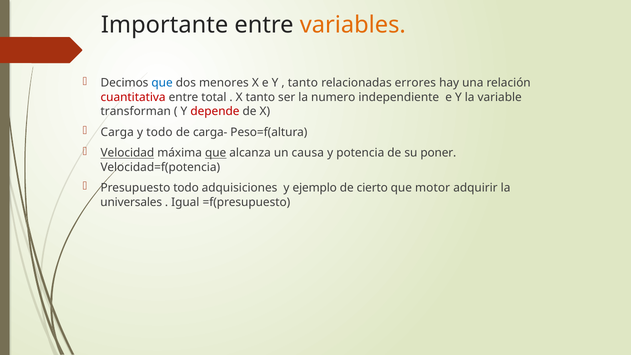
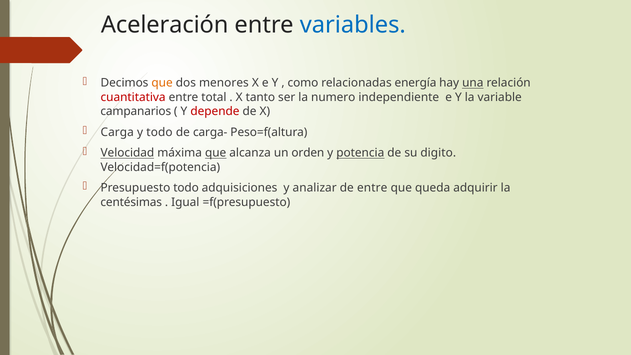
Importante: Importante -> Aceleración (165, 25)
variables colour: orange -> blue (353, 25)
que colour: blue -> orange (162, 83)
tanto: tanto -> como (303, 83)
errores: errores -> energía (415, 83)
una underline: none -> present (473, 83)
transforman: transforman -> campanarios (136, 111)
causa: causa -> orden (308, 153)
potencia underline: none -> present (360, 153)
poner: poner -> digito (438, 153)
ejemplo: ejemplo -> analizar (315, 188)
de cierto: cierto -> entre (372, 188)
motor: motor -> queda (433, 188)
universales: universales -> centésimas (131, 202)
